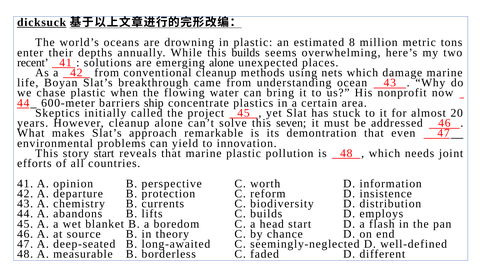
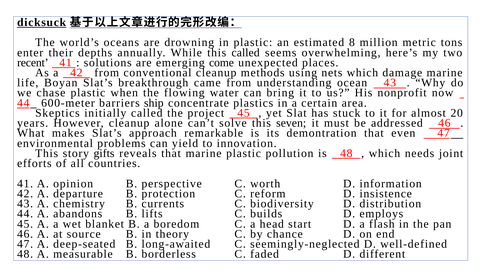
this builds: builds -> called (246, 52)
emerging alone: alone -> come (222, 63)
story start: start -> gifts (104, 153)
